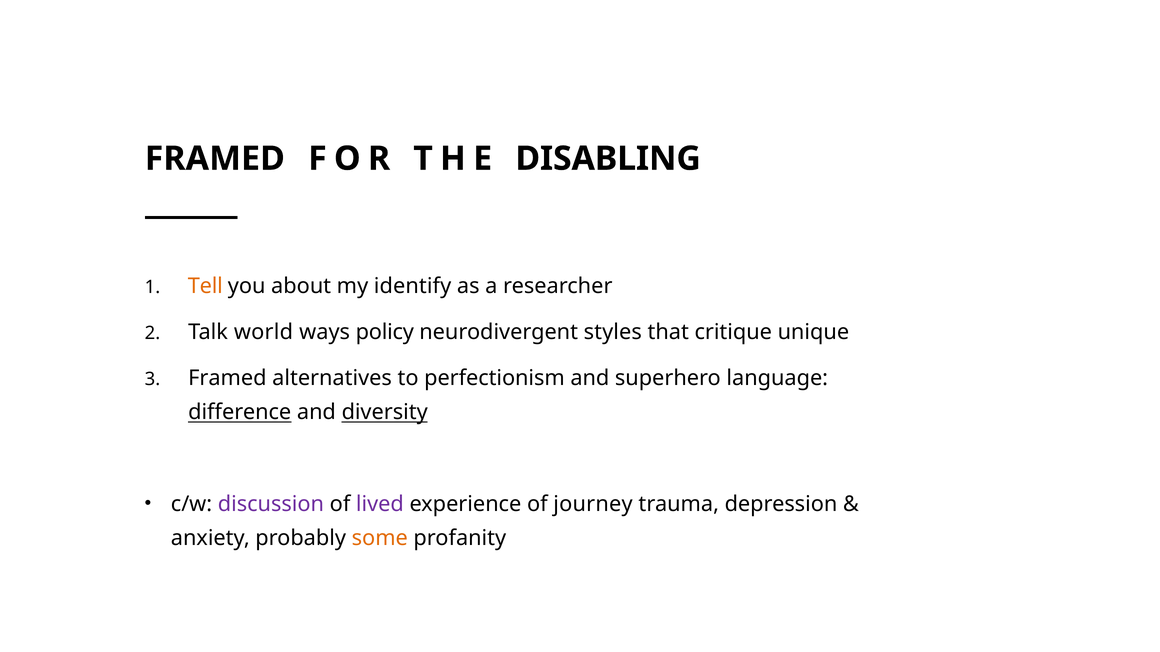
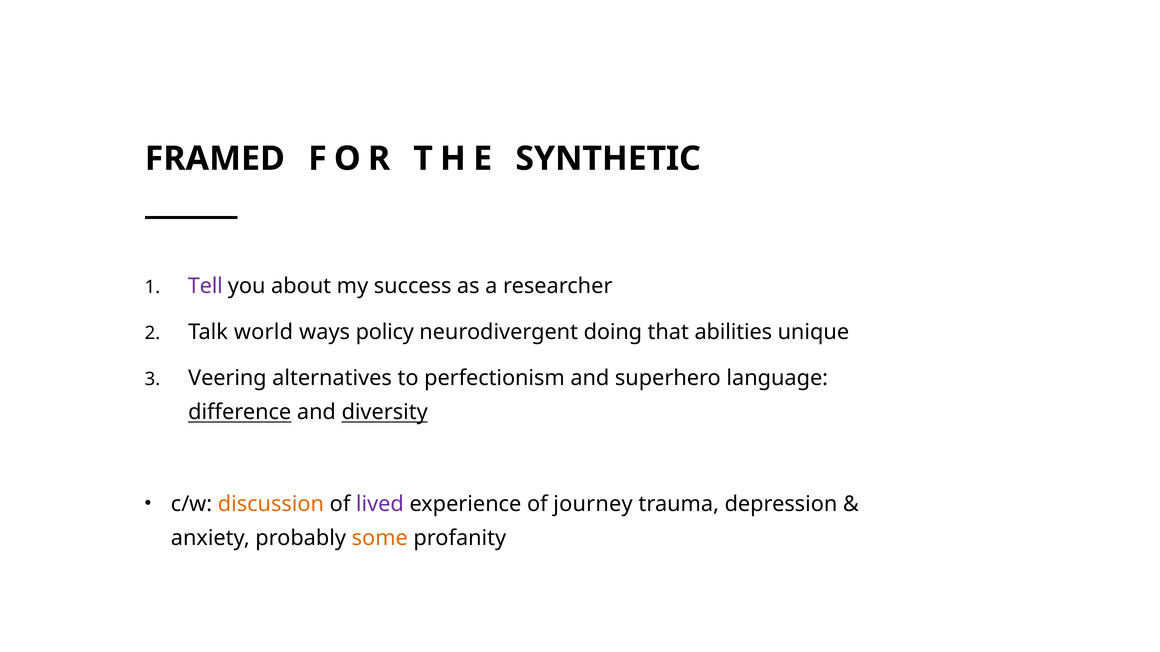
DISABLING: DISABLING -> SYNTHETIC (608, 159)
Tell colour: orange -> purple (205, 286)
identify: identify -> success (413, 286)
styles: styles -> doing (613, 332)
critique: critique -> abilities (733, 332)
Framed: Framed -> Veering (227, 378)
discussion colour: purple -> orange (271, 504)
